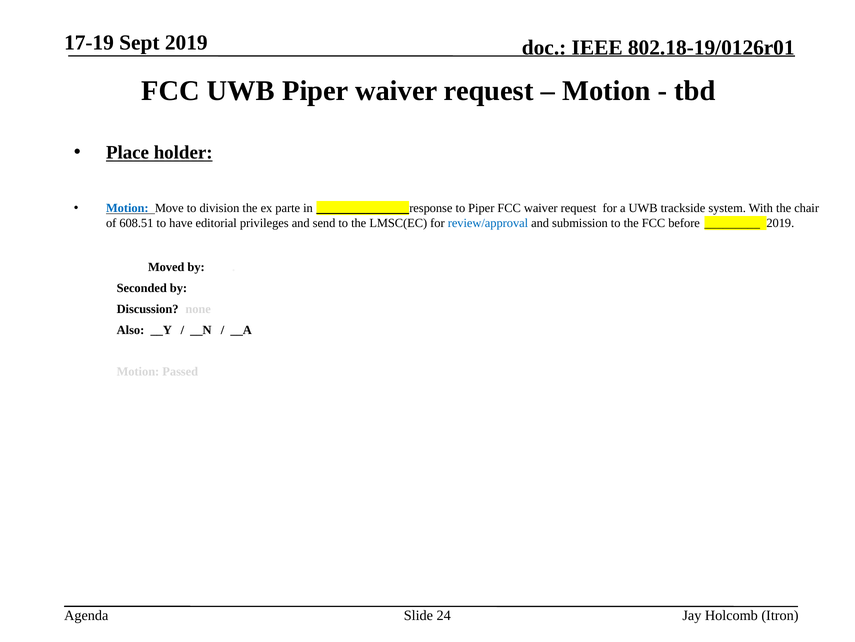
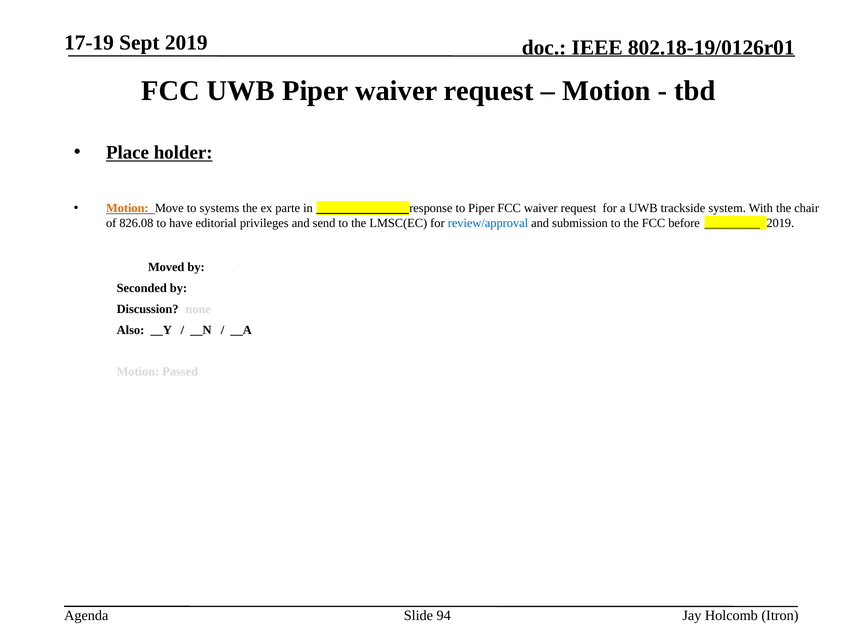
Motion colour: blue -> orange (127, 208)
division: division -> systems (219, 208)
608.51: 608.51 -> 826.08 (136, 223)
24: 24 -> 94 (444, 615)
